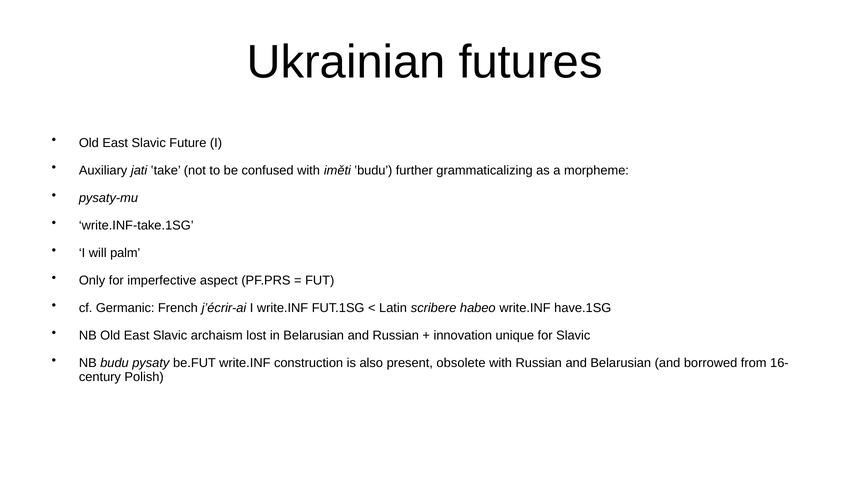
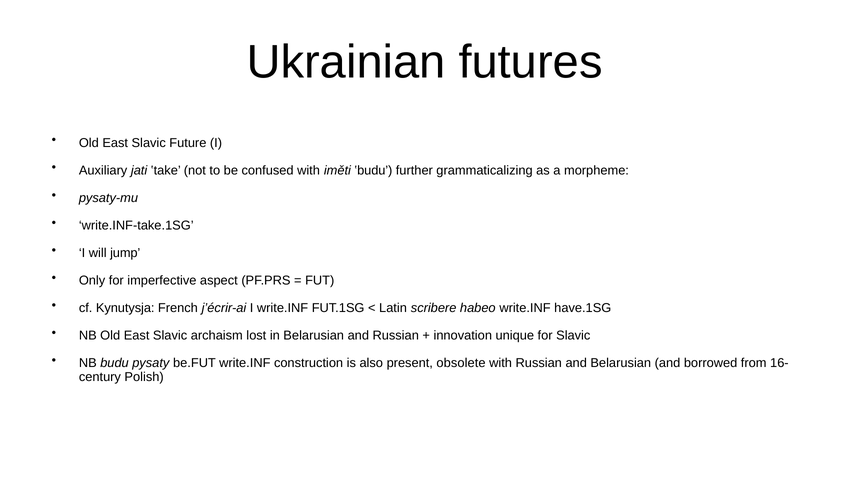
palm: palm -> jump (125, 253)
Germanic: Germanic -> Kynutysja (125, 308)
